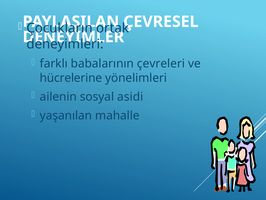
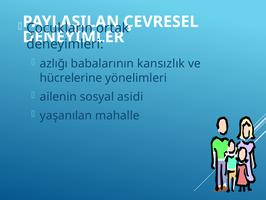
farklı: farklı -> azlığı (54, 64)
çevreleri: çevreleri -> kansızlık (161, 64)
